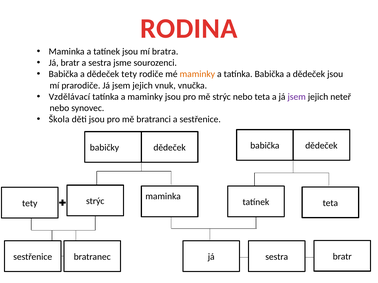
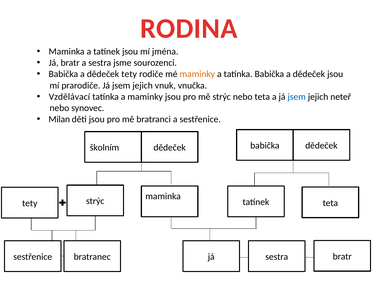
bratra: bratra -> jména (165, 52)
jsem colour: purple -> blue (297, 97)
Škola: Škola -> Milan (59, 120)
babičky: babičky -> školním (105, 148)
